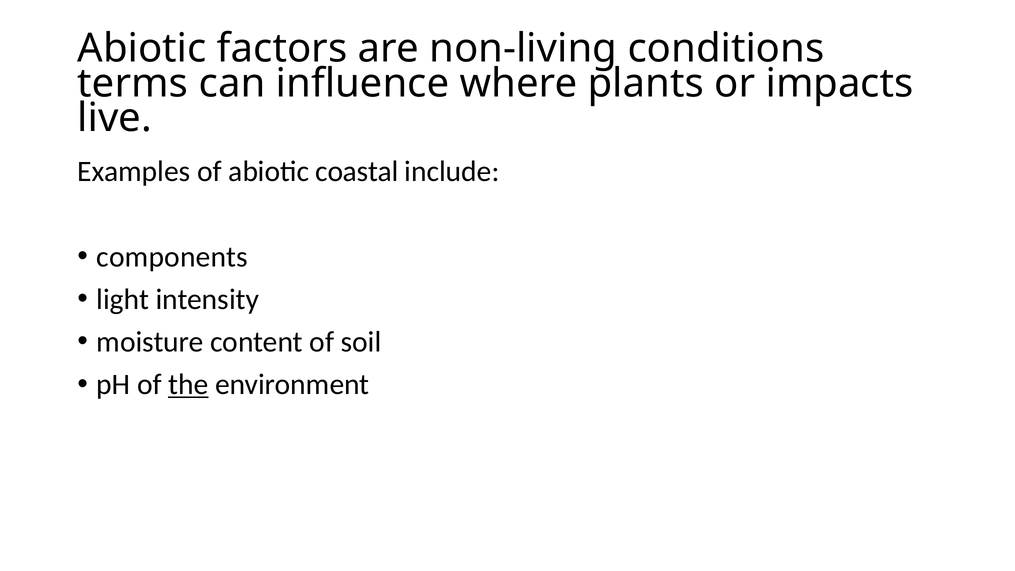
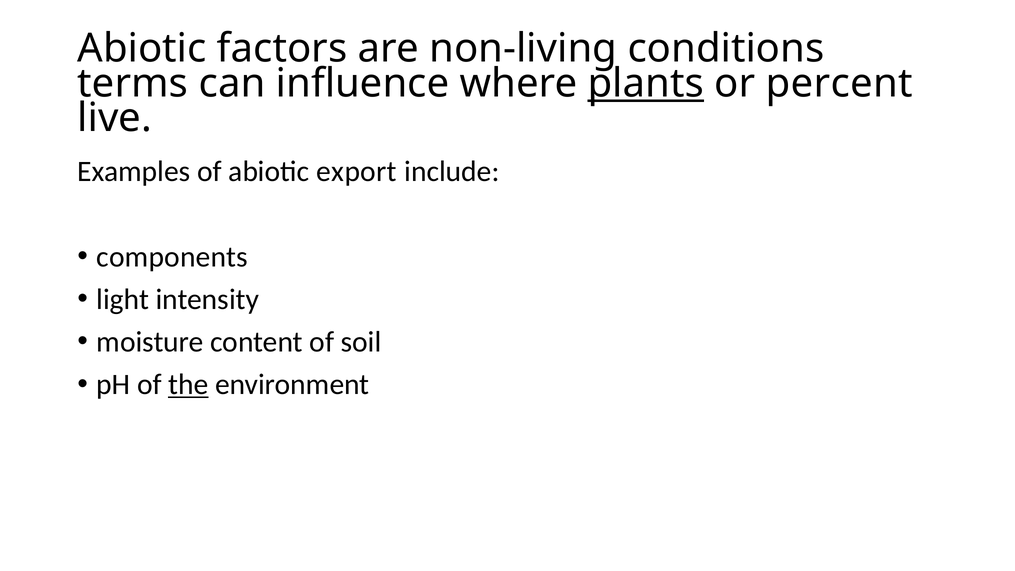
plants underline: none -> present (646, 83)
impacts: impacts -> percent (839, 83)
coastal: coastal -> export (357, 172)
